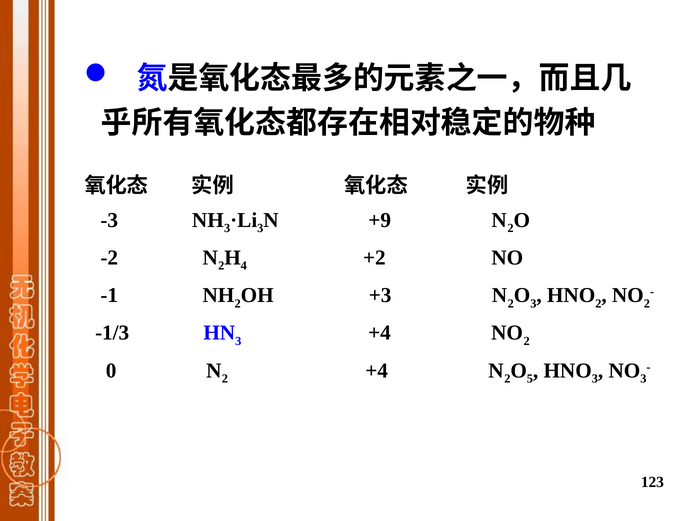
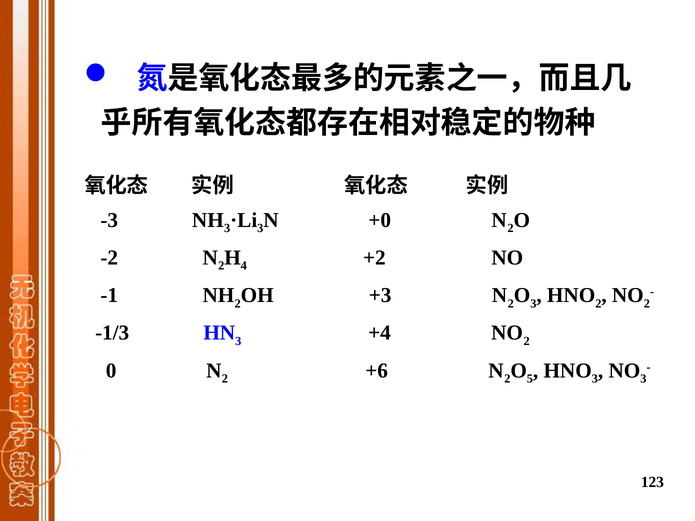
+9: +9 -> +0 (380, 220)
+4: +4 -> +6 (377, 371)
